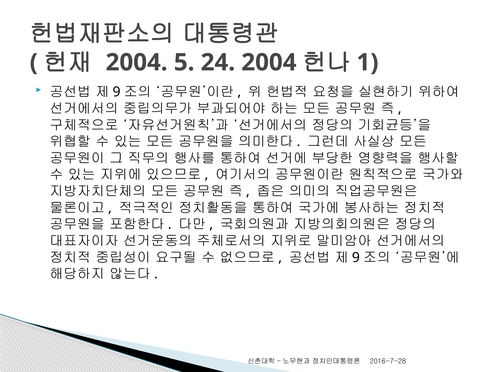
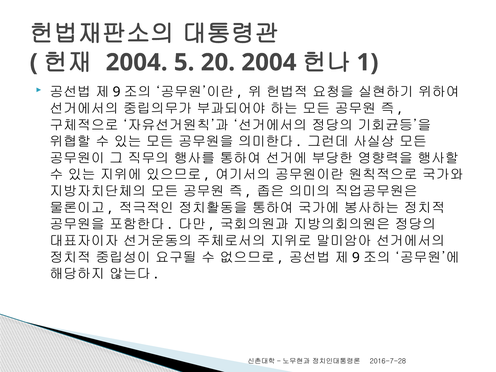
24: 24 -> 20 (218, 62)
